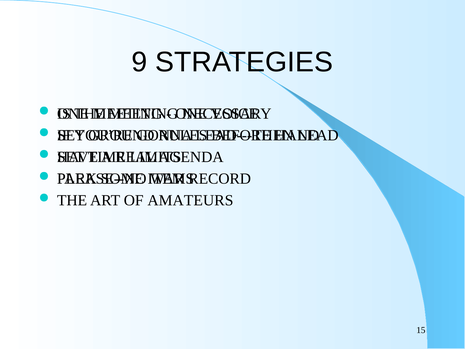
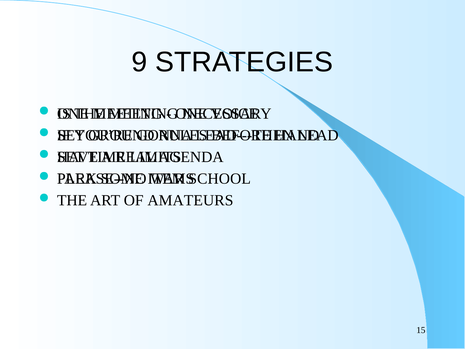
RECORD: RECORD -> SCHOOL (220, 179)
